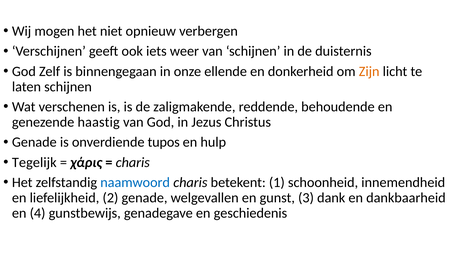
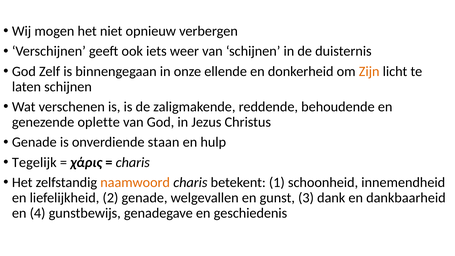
haastig: haastig -> oplette (99, 122)
tupos: tupos -> staan (164, 142)
naamwoord colour: blue -> orange (135, 182)
